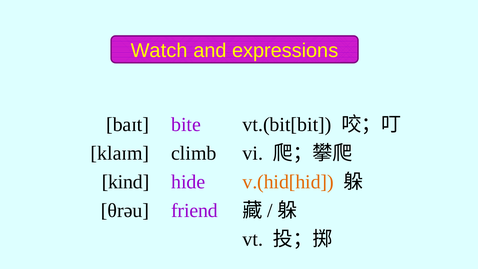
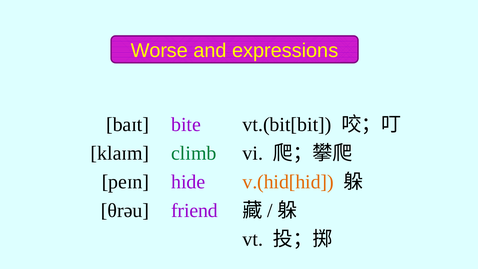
Watch: Watch -> Worse (159, 51)
climb colour: black -> green (194, 153)
kind: kind -> peɪn (125, 182)
